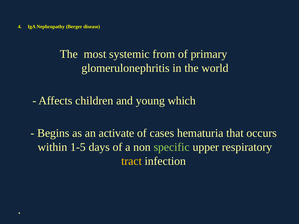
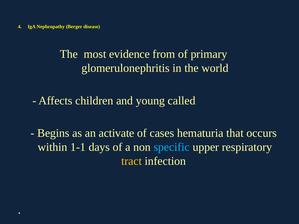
systemic: systemic -> evidence (129, 54)
which: which -> called (182, 101)
1-5: 1-5 -> 1-1 (78, 147)
specific colour: light green -> light blue (172, 147)
